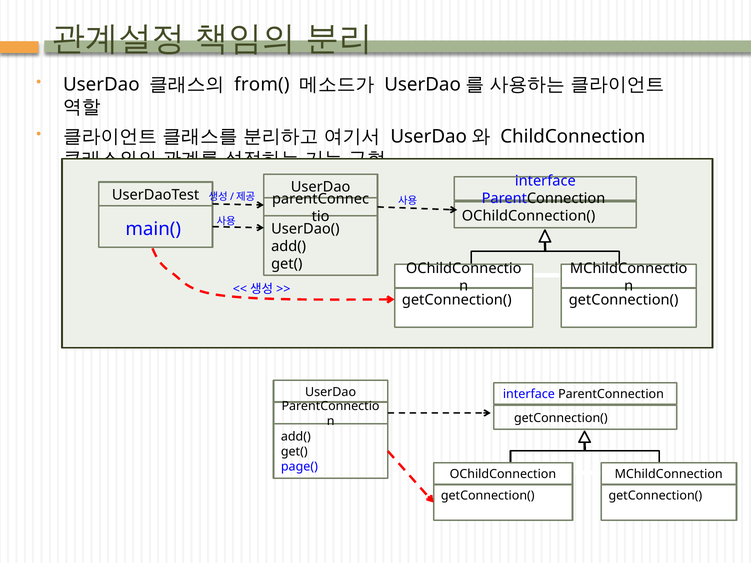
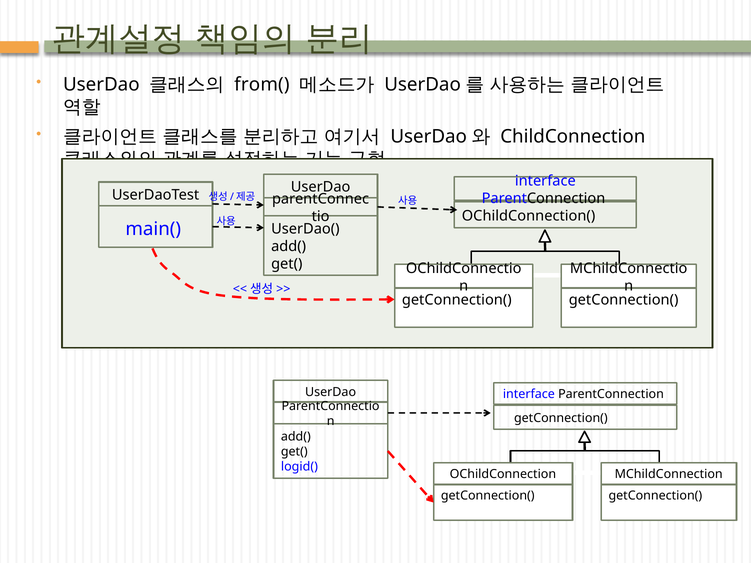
page(: page( -> logid( (299, 467)
